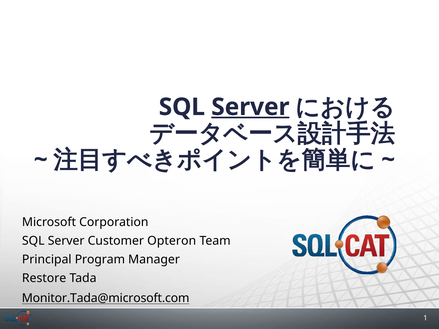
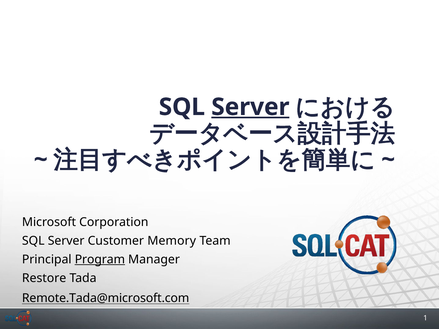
Opteron: Opteron -> Memory (172, 241)
Program underline: none -> present (100, 260)
Monitor.Tada@microsoft.com: Monitor.Tada@microsoft.com -> Remote.Tada@microsoft.com (106, 298)
